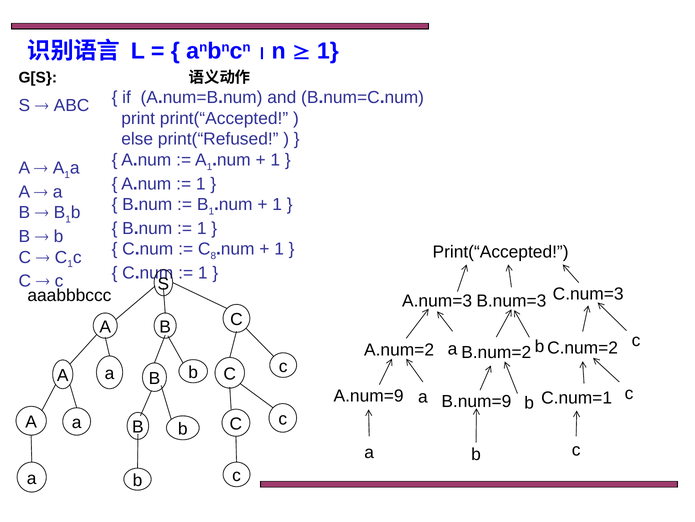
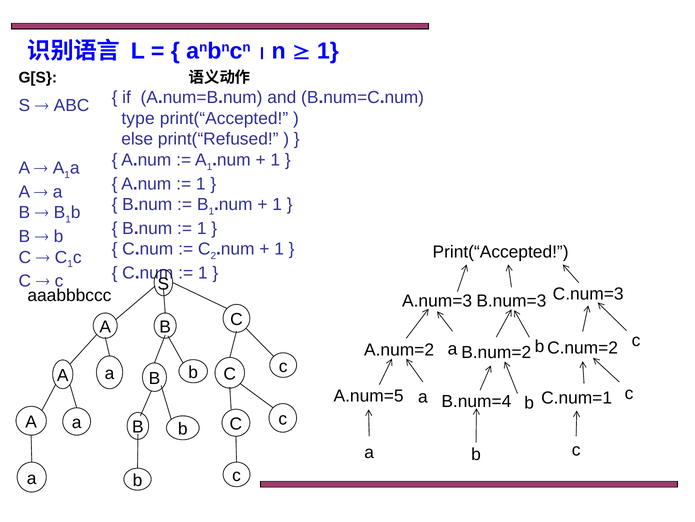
print: print -> type (138, 118)
8: 8 -> 2 (213, 256)
A.num=9: A.num=9 -> A.num=5 (369, 396)
B.num=9: B.num=9 -> B.num=4 (476, 401)
